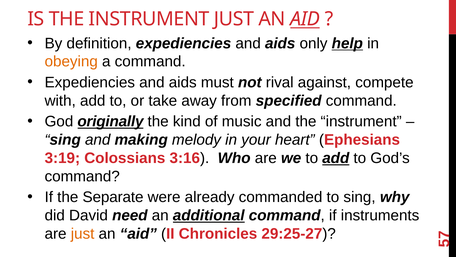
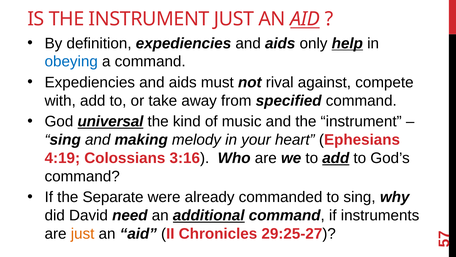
obeying colour: orange -> blue (71, 61)
originally: originally -> universal (110, 121)
3:19: 3:19 -> 4:19 (62, 158)
